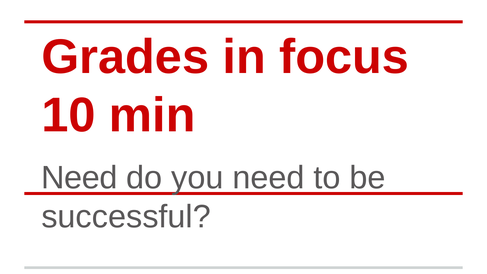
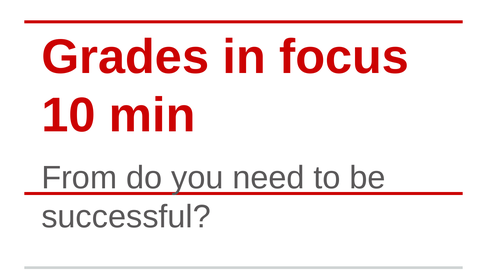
Need: Need -> From (79, 178)
